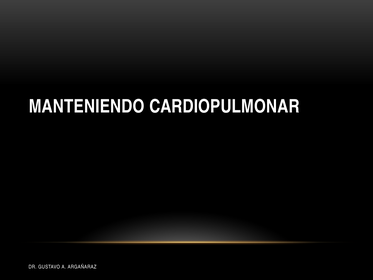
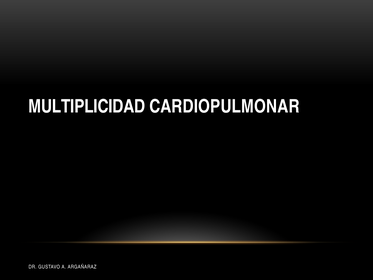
MANTENIENDO: MANTENIENDO -> MULTIPLICIDAD (87, 106)
